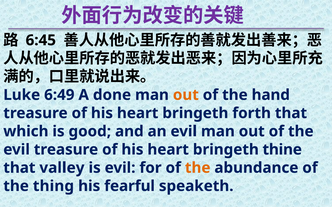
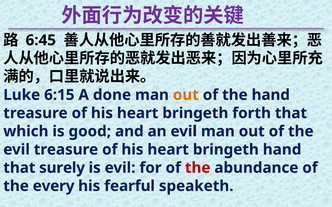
6:49: 6:49 -> 6:15 (59, 95)
bringeth thine: thine -> hand (282, 150)
valley: valley -> surely (62, 168)
the colour: orange -> red (198, 168)
thing: thing -> every (54, 186)
